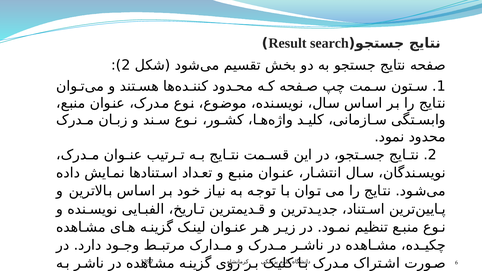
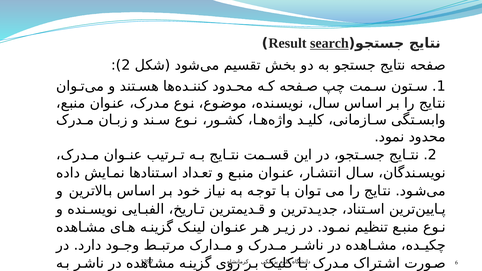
search underline: none -> present (329, 43)
